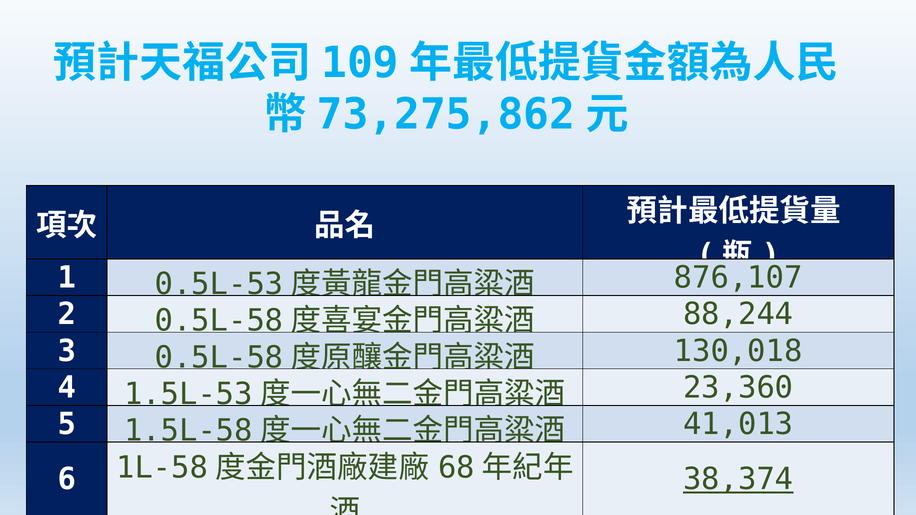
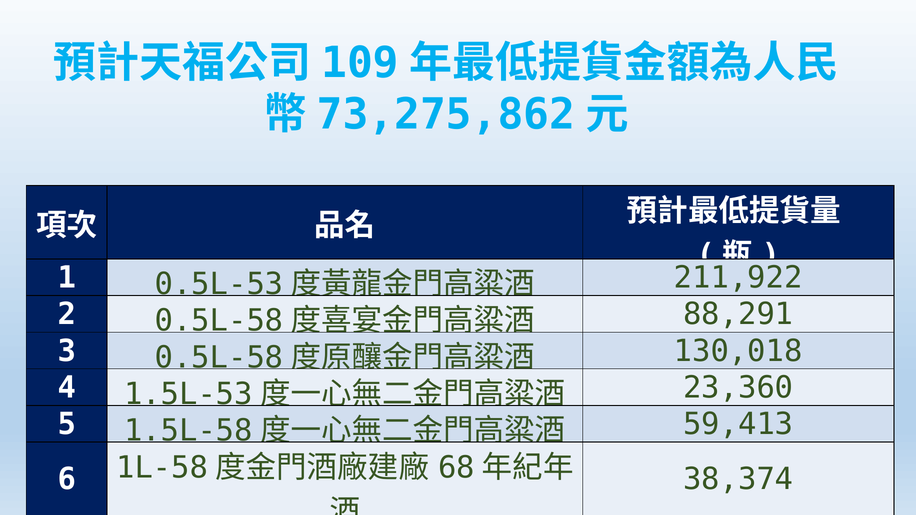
876,107: 876,107 -> 211,922 (738, 278)
88,244: 88,244 -> 88,291 (738, 314)
41,013: 41,013 -> 59,413 (738, 425)
38,374 underline: present -> none (738, 480)
